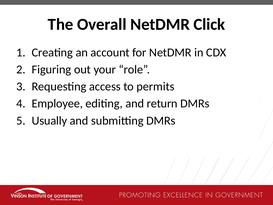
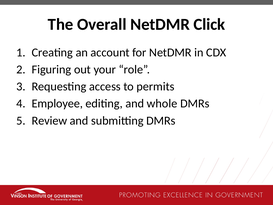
return: return -> whole (162, 103)
Usually: Usually -> Review (49, 120)
